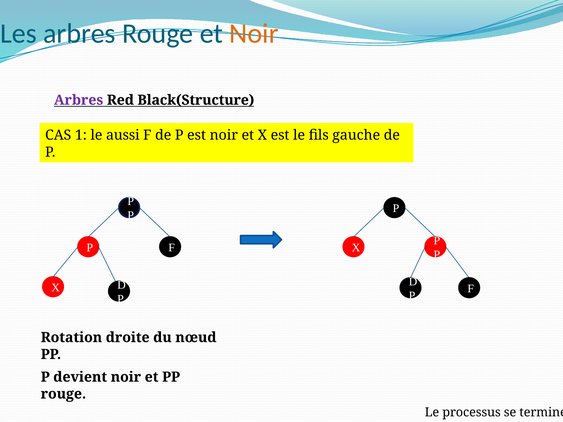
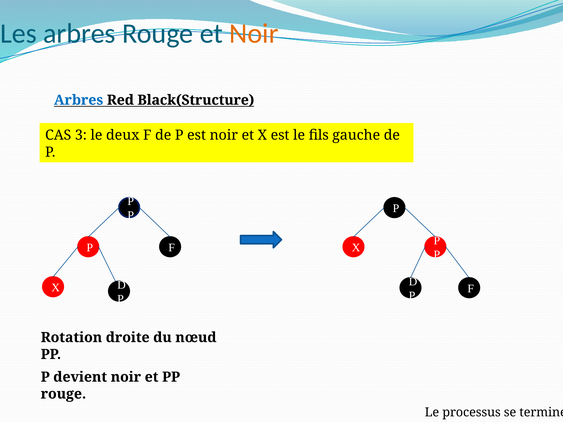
Arbres colour: purple -> blue (79, 100)
1: 1 -> 3 (81, 135)
aussi: aussi -> deux (123, 135)
